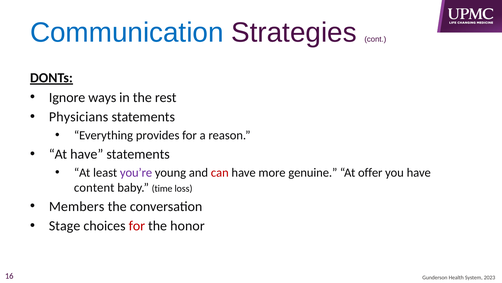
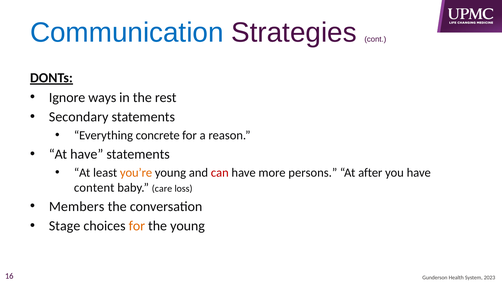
Physicians: Physicians -> Secondary (79, 117)
provides: provides -> concrete (158, 135)
you’re colour: purple -> orange (136, 172)
genuine: genuine -> persons (313, 172)
offer: offer -> after (370, 172)
time: time -> care (162, 188)
for colour: red -> orange (137, 226)
the honor: honor -> young (188, 226)
